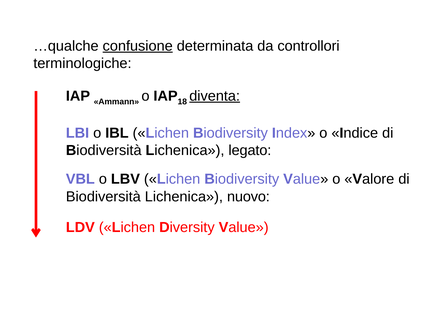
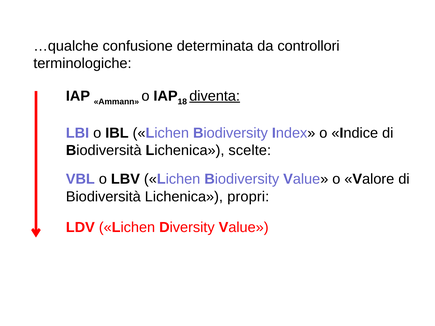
confusione underline: present -> none (138, 46)
legato: legato -> scelte (250, 151)
nuovo: nuovo -> propri (248, 197)
